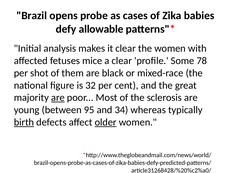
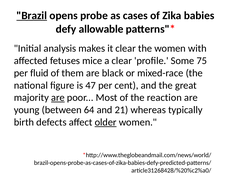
Brazil underline: none -> present (32, 16)
78: 78 -> 75 (202, 61)
shot: shot -> fluid (39, 73)
32: 32 -> 47 (91, 85)
sclerosis: sclerosis -> reaction (164, 98)
95: 95 -> 64 (89, 110)
34: 34 -> 21 (121, 110)
birth underline: present -> none (24, 122)
